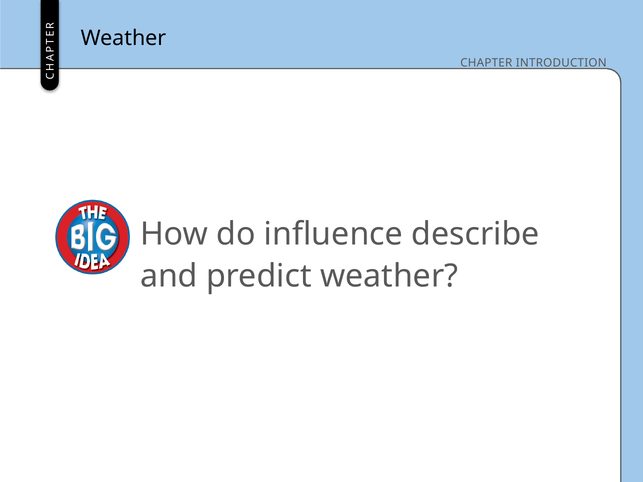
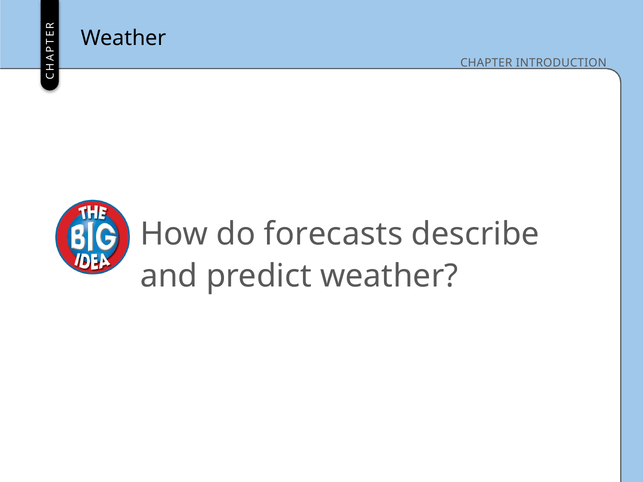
influence: influence -> forecasts (333, 234)
